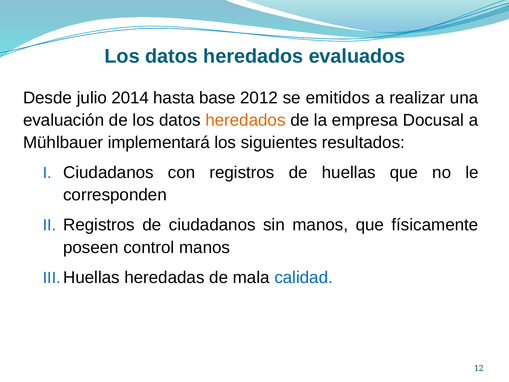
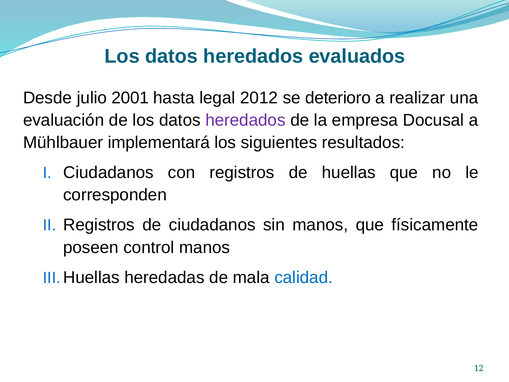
2014: 2014 -> 2001 (130, 98)
base: base -> legal (217, 98)
emitidos: emitidos -> deterioro (338, 98)
heredados colour: orange -> purple (245, 120)
